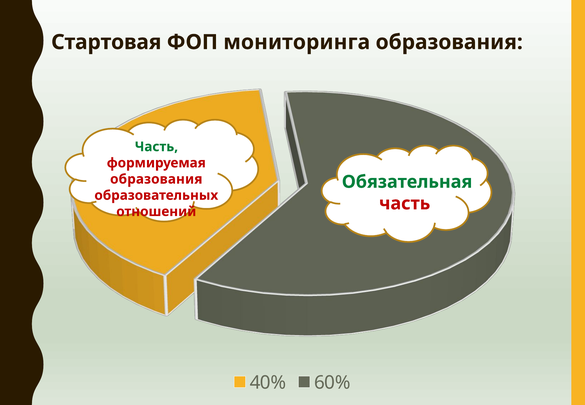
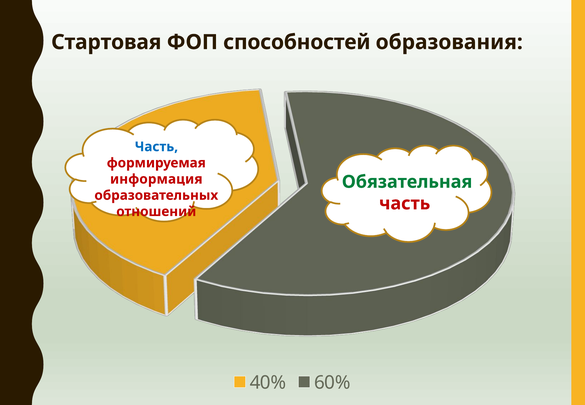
мониторинга: мониторинга -> способностей (297, 42)
Часть colour: green -> blue (156, 147)
образования: образования -> информация (156, 179)
